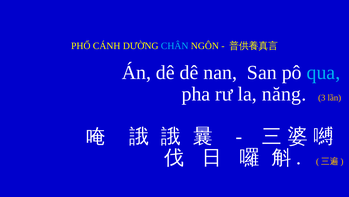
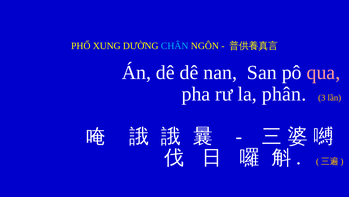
CÁNH: CÁNH -> XUNG (107, 46)
qua colour: light blue -> pink (323, 72)
năng: năng -> phân (284, 94)
